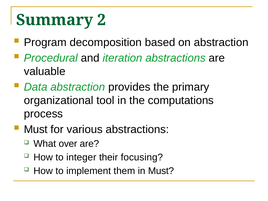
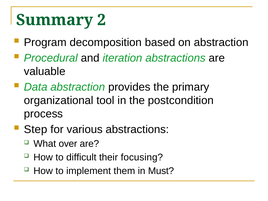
computations: computations -> postcondition (181, 100)
Must: Must -> Step (36, 129)
integer: integer -> difficult (81, 157)
